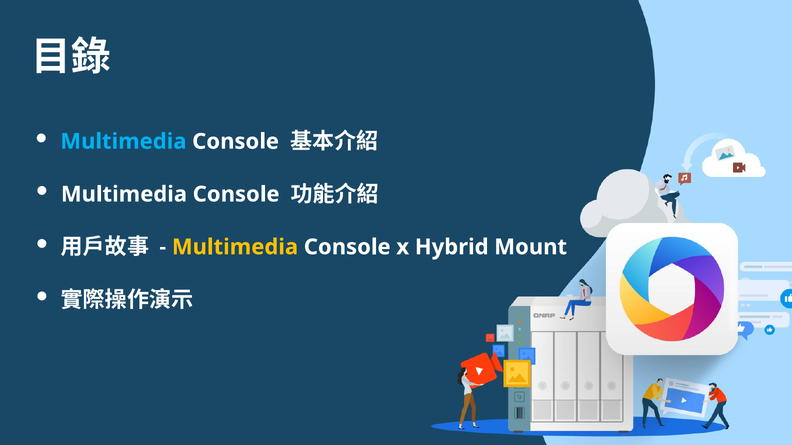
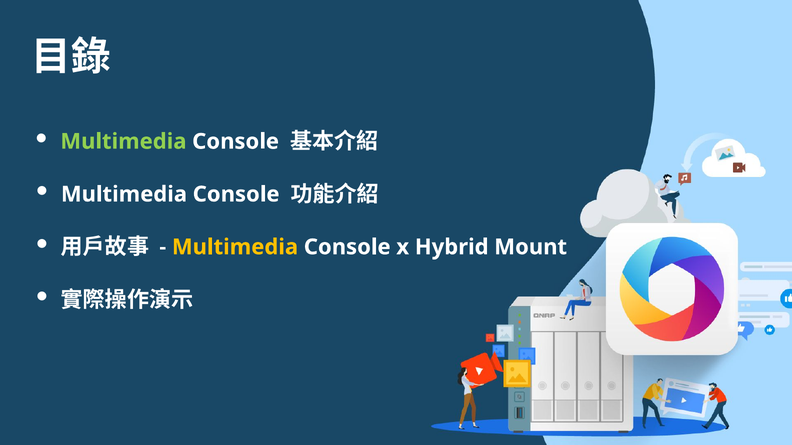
Multimedia colour: light blue -> light green (123, 142)
